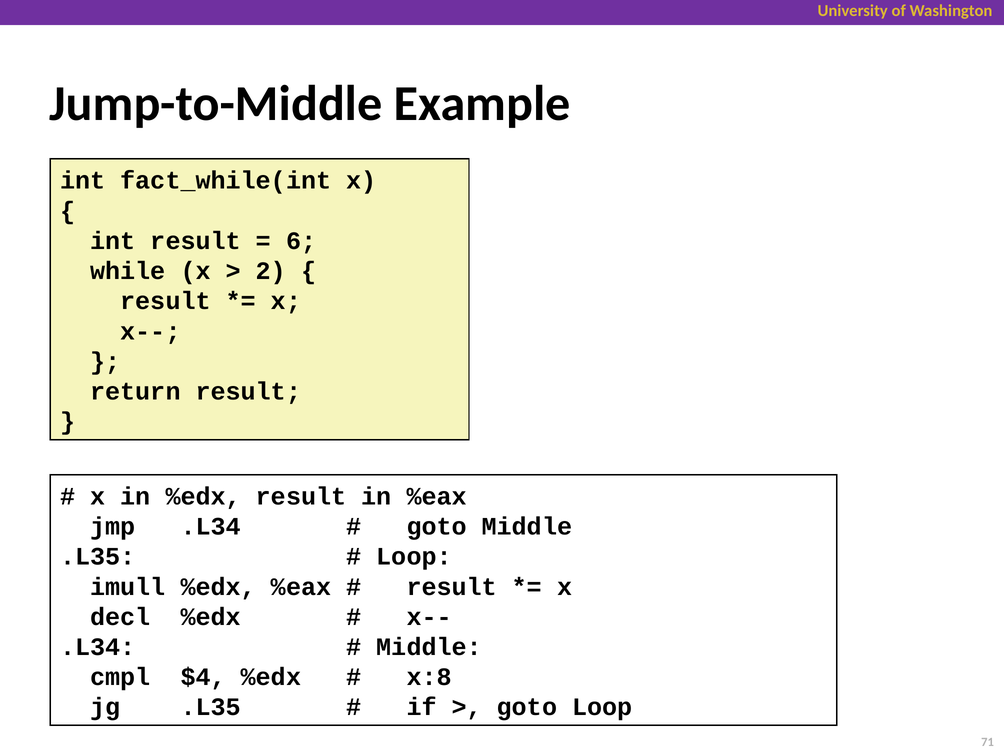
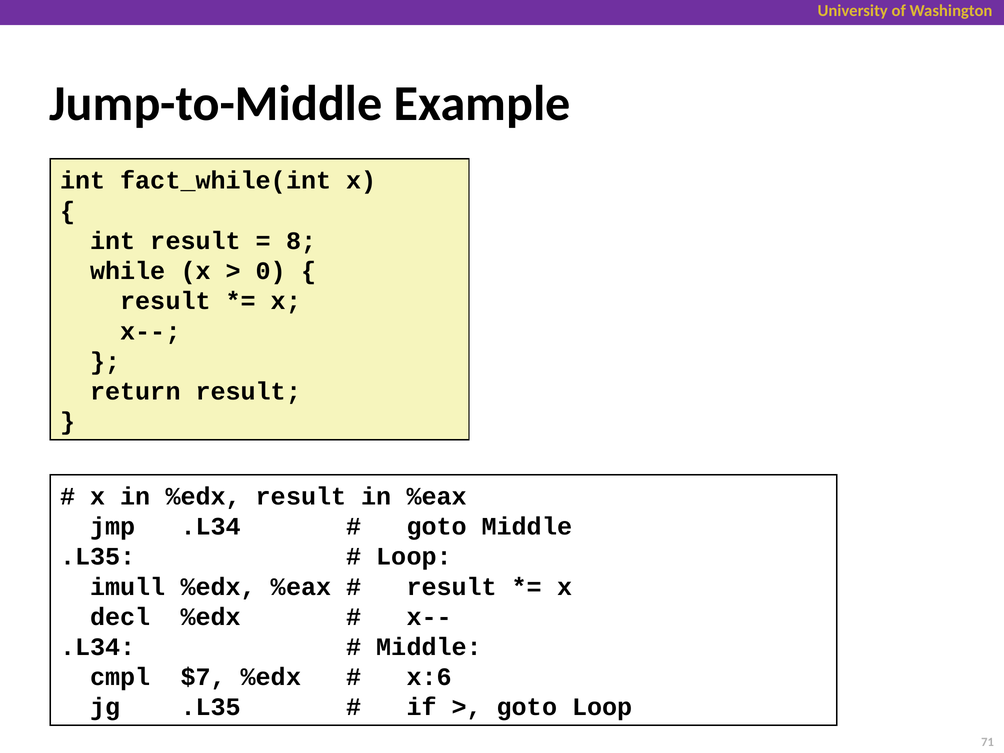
6: 6 -> 8 (301, 241)
2: 2 -> 0 (271, 271)
$4: $4 -> $7 (203, 677)
x:8: x:8 -> x:6 (429, 677)
